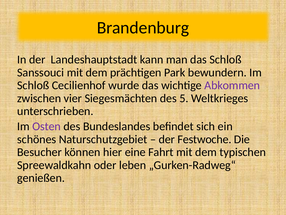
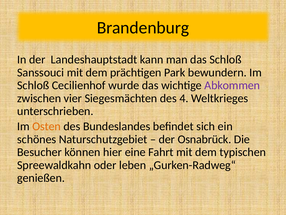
5: 5 -> 4 (184, 98)
Osten colour: purple -> orange (47, 126)
Festwoche: Festwoche -> Osnabrück (204, 139)
